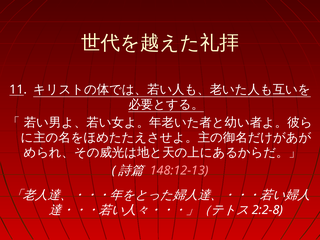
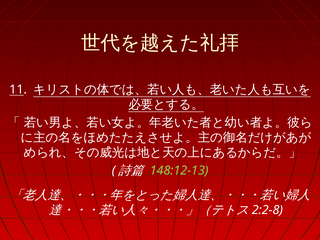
148:12-13 colour: pink -> light green (179, 171)
